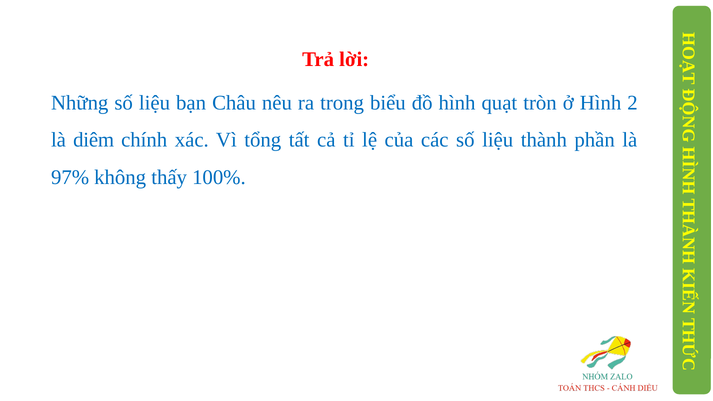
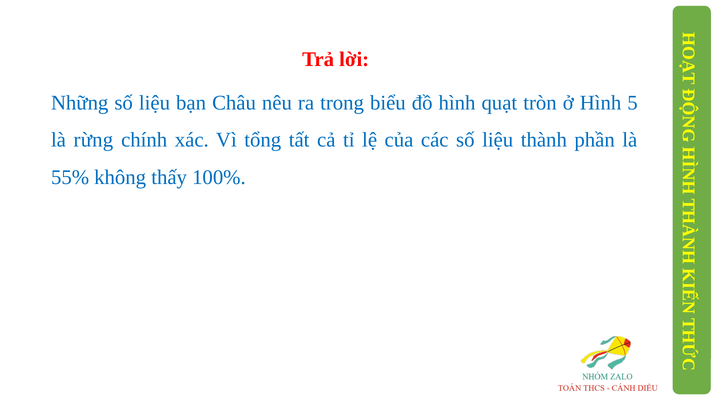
2: 2 -> 5 (632, 103)
diêm: diêm -> rừng (93, 140)
97%: 97% -> 55% (70, 178)
